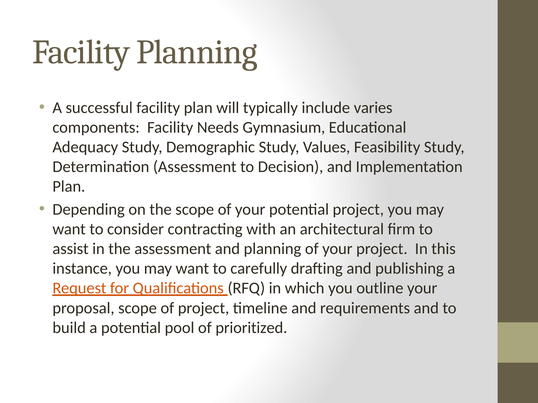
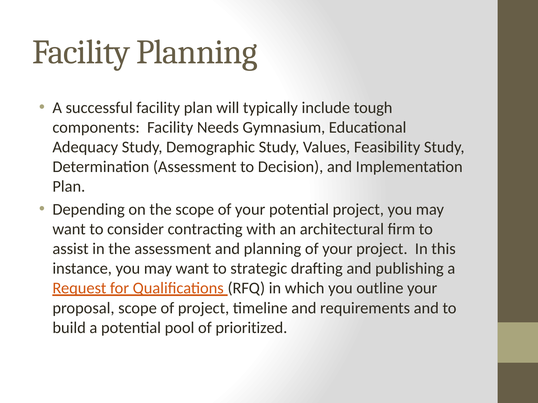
varies: varies -> tough (373, 108)
carefully: carefully -> strategic (259, 269)
